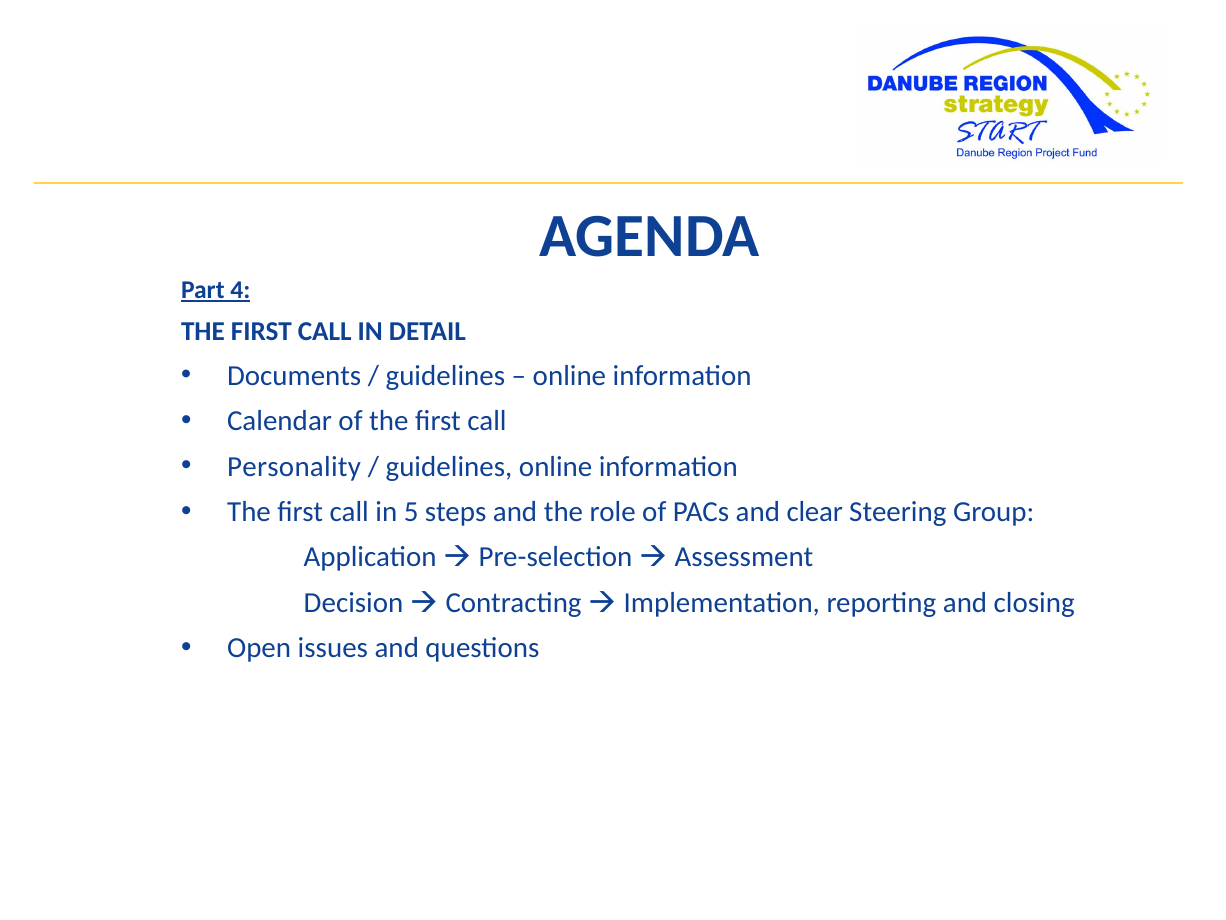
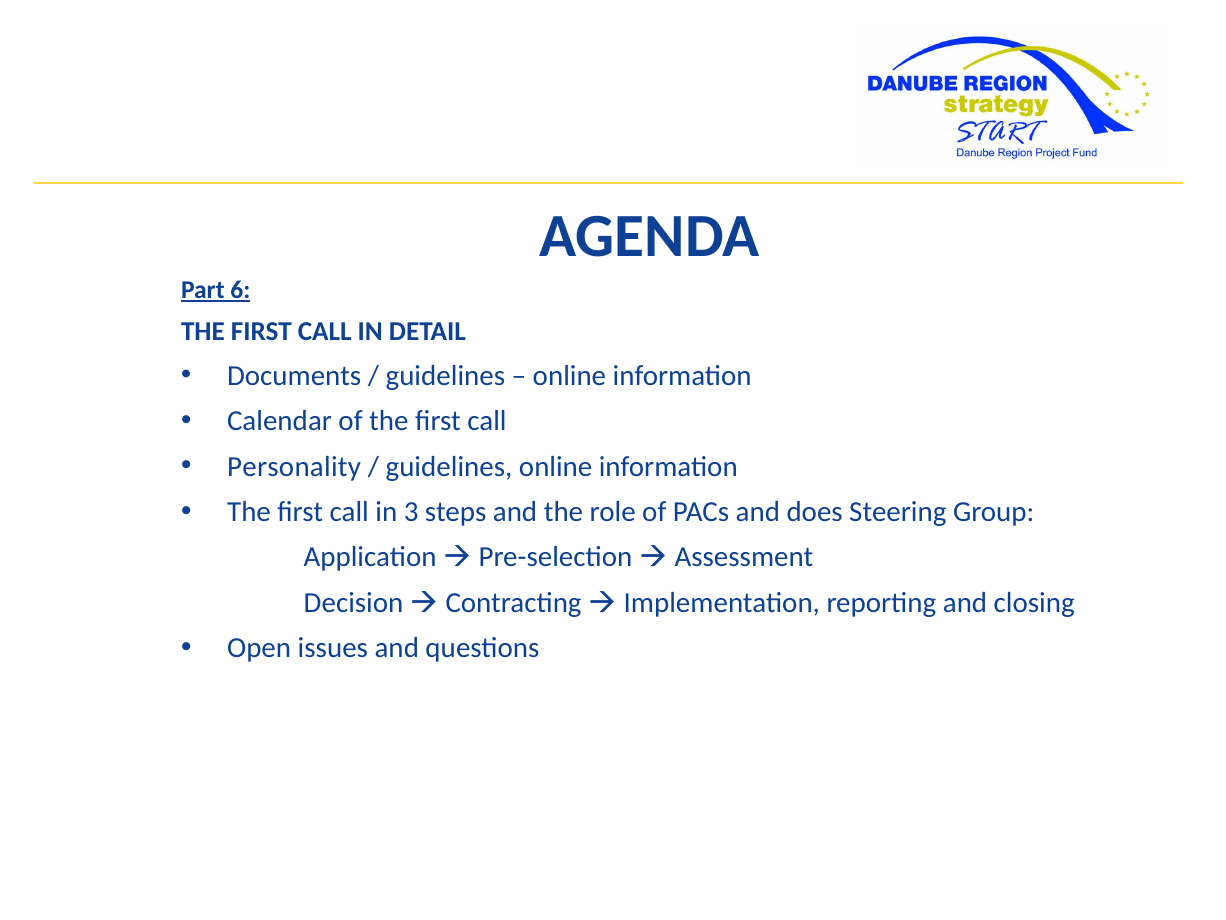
4: 4 -> 6 (240, 290)
5: 5 -> 3 (411, 512)
clear: clear -> does (815, 512)
